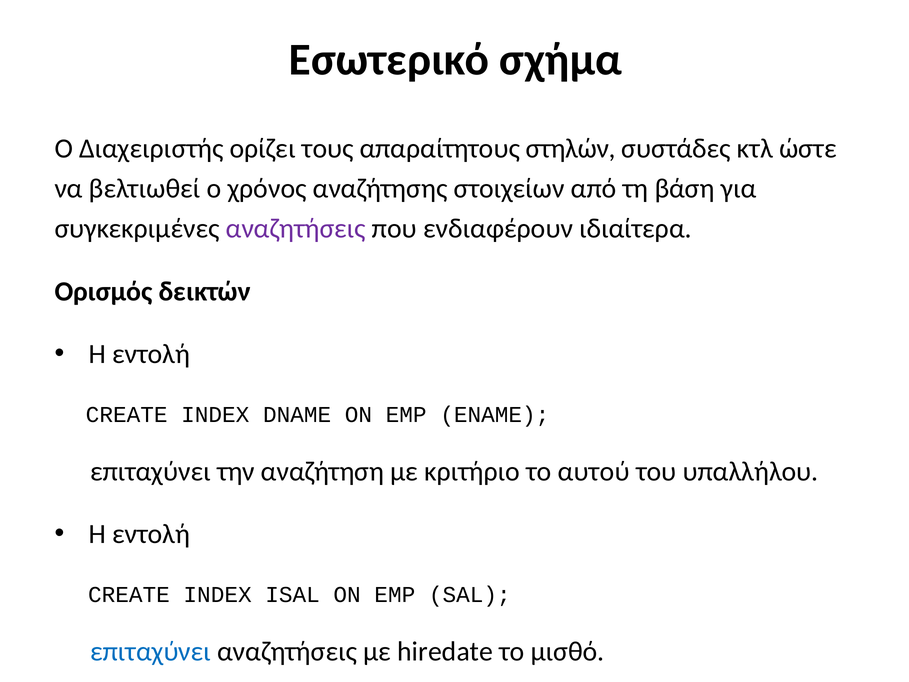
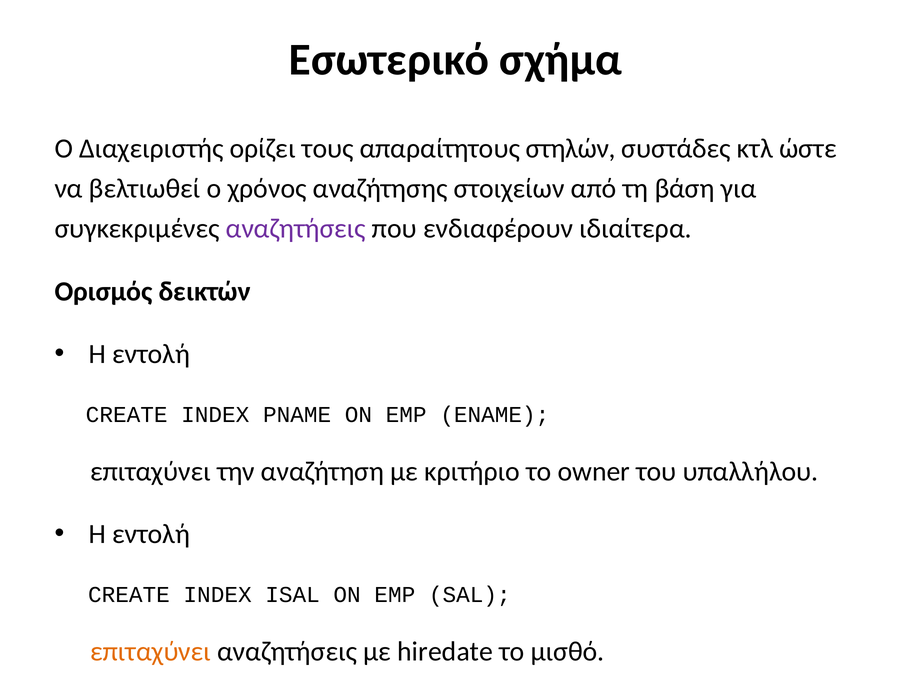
DNAME: DNAME -> PNAME (297, 414)
αυτού: αυτού -> owner (594, 471)
επιταχύνει colour: blue -> orange (151, 651)
